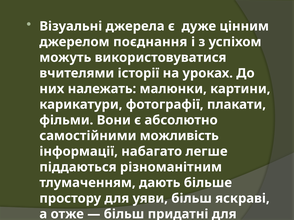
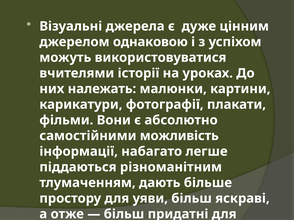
поєднання: поєднання -> однаковою (150, 42)
